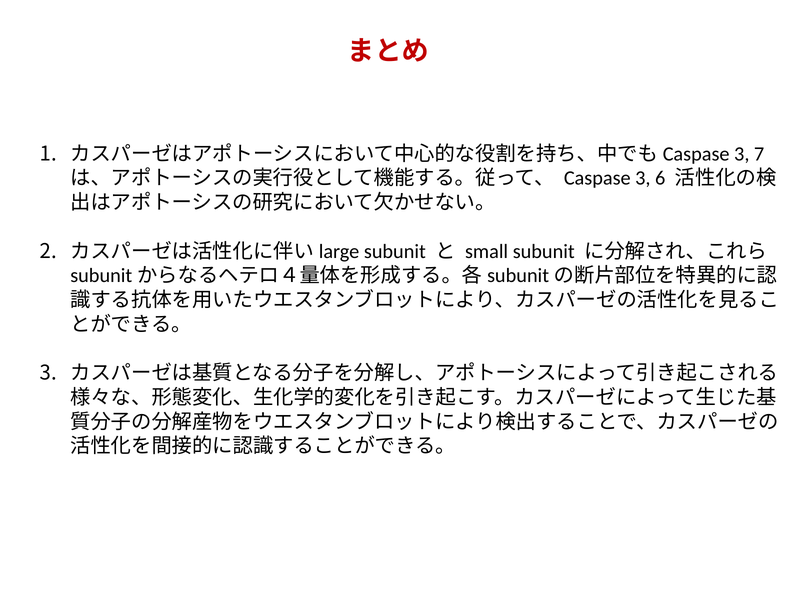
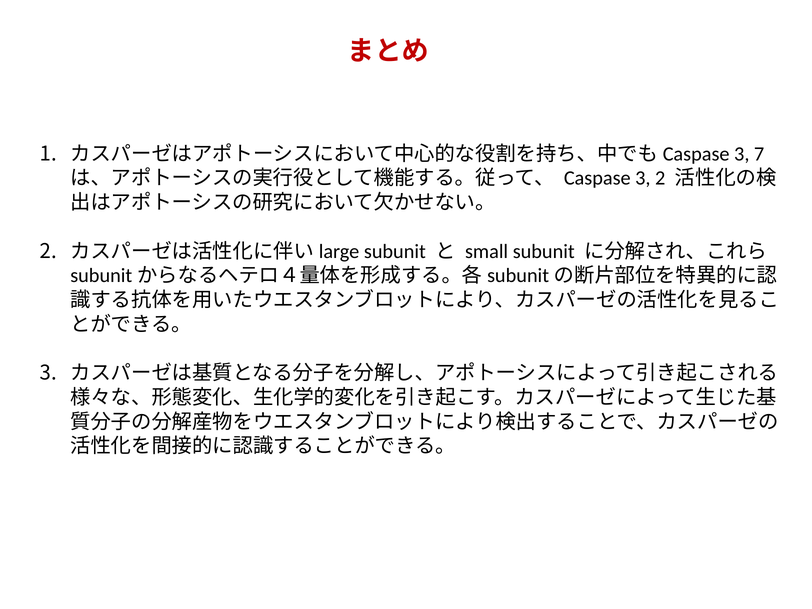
3 6: 6 -> 2 (660, 178)
